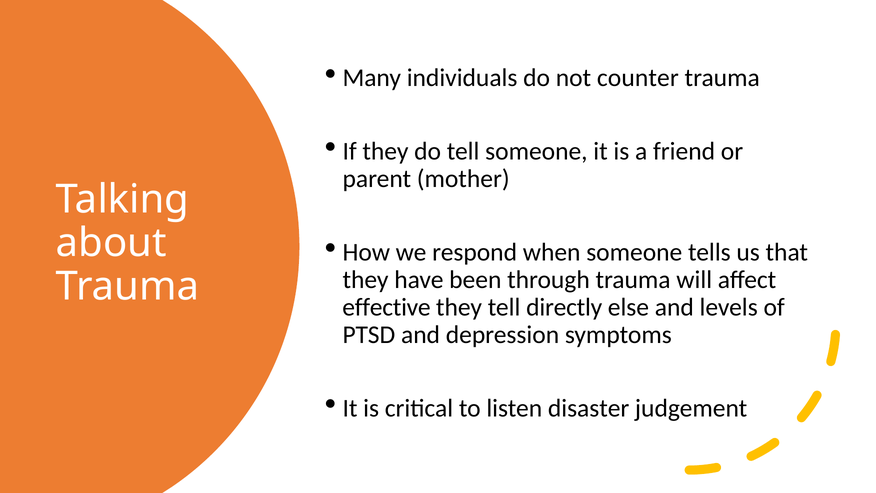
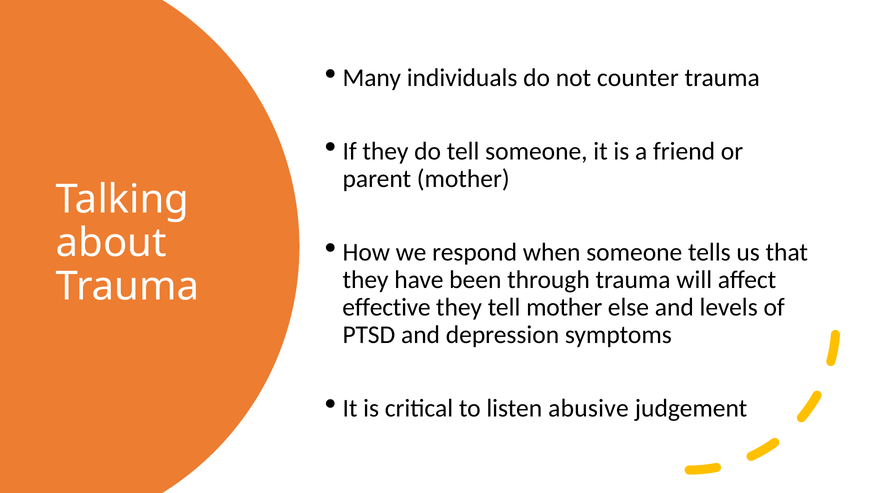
tell directly: directly -> mother (564, 307)
disaster: disaster -> abusive (588, 408)
